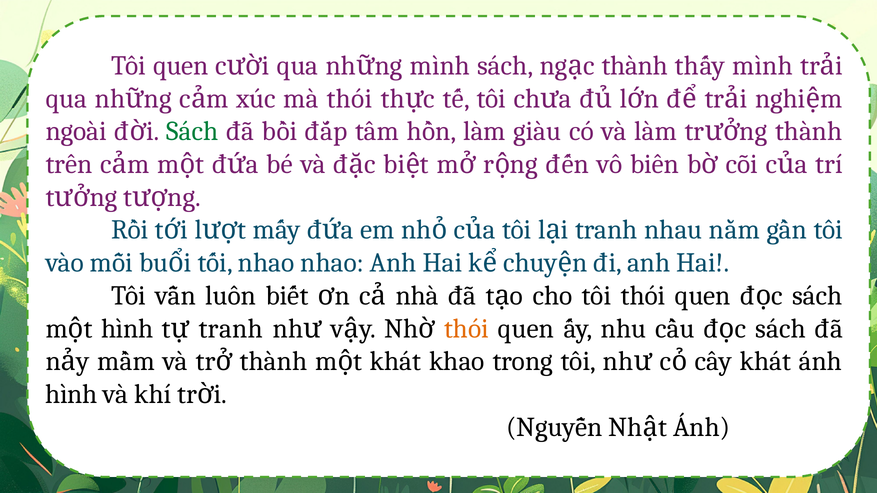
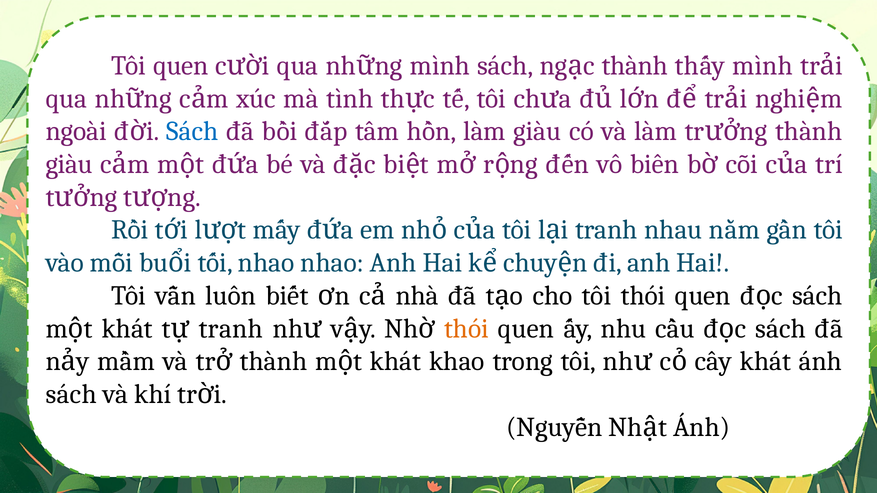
mà thói: thói -> tình (350, 99)
Sách colour: green -> blue (192, 131)
trên: trên -> giàu (69, 164)
hình: hình -> khát (127, 329)
hình: hình -> sách (71, 395)
